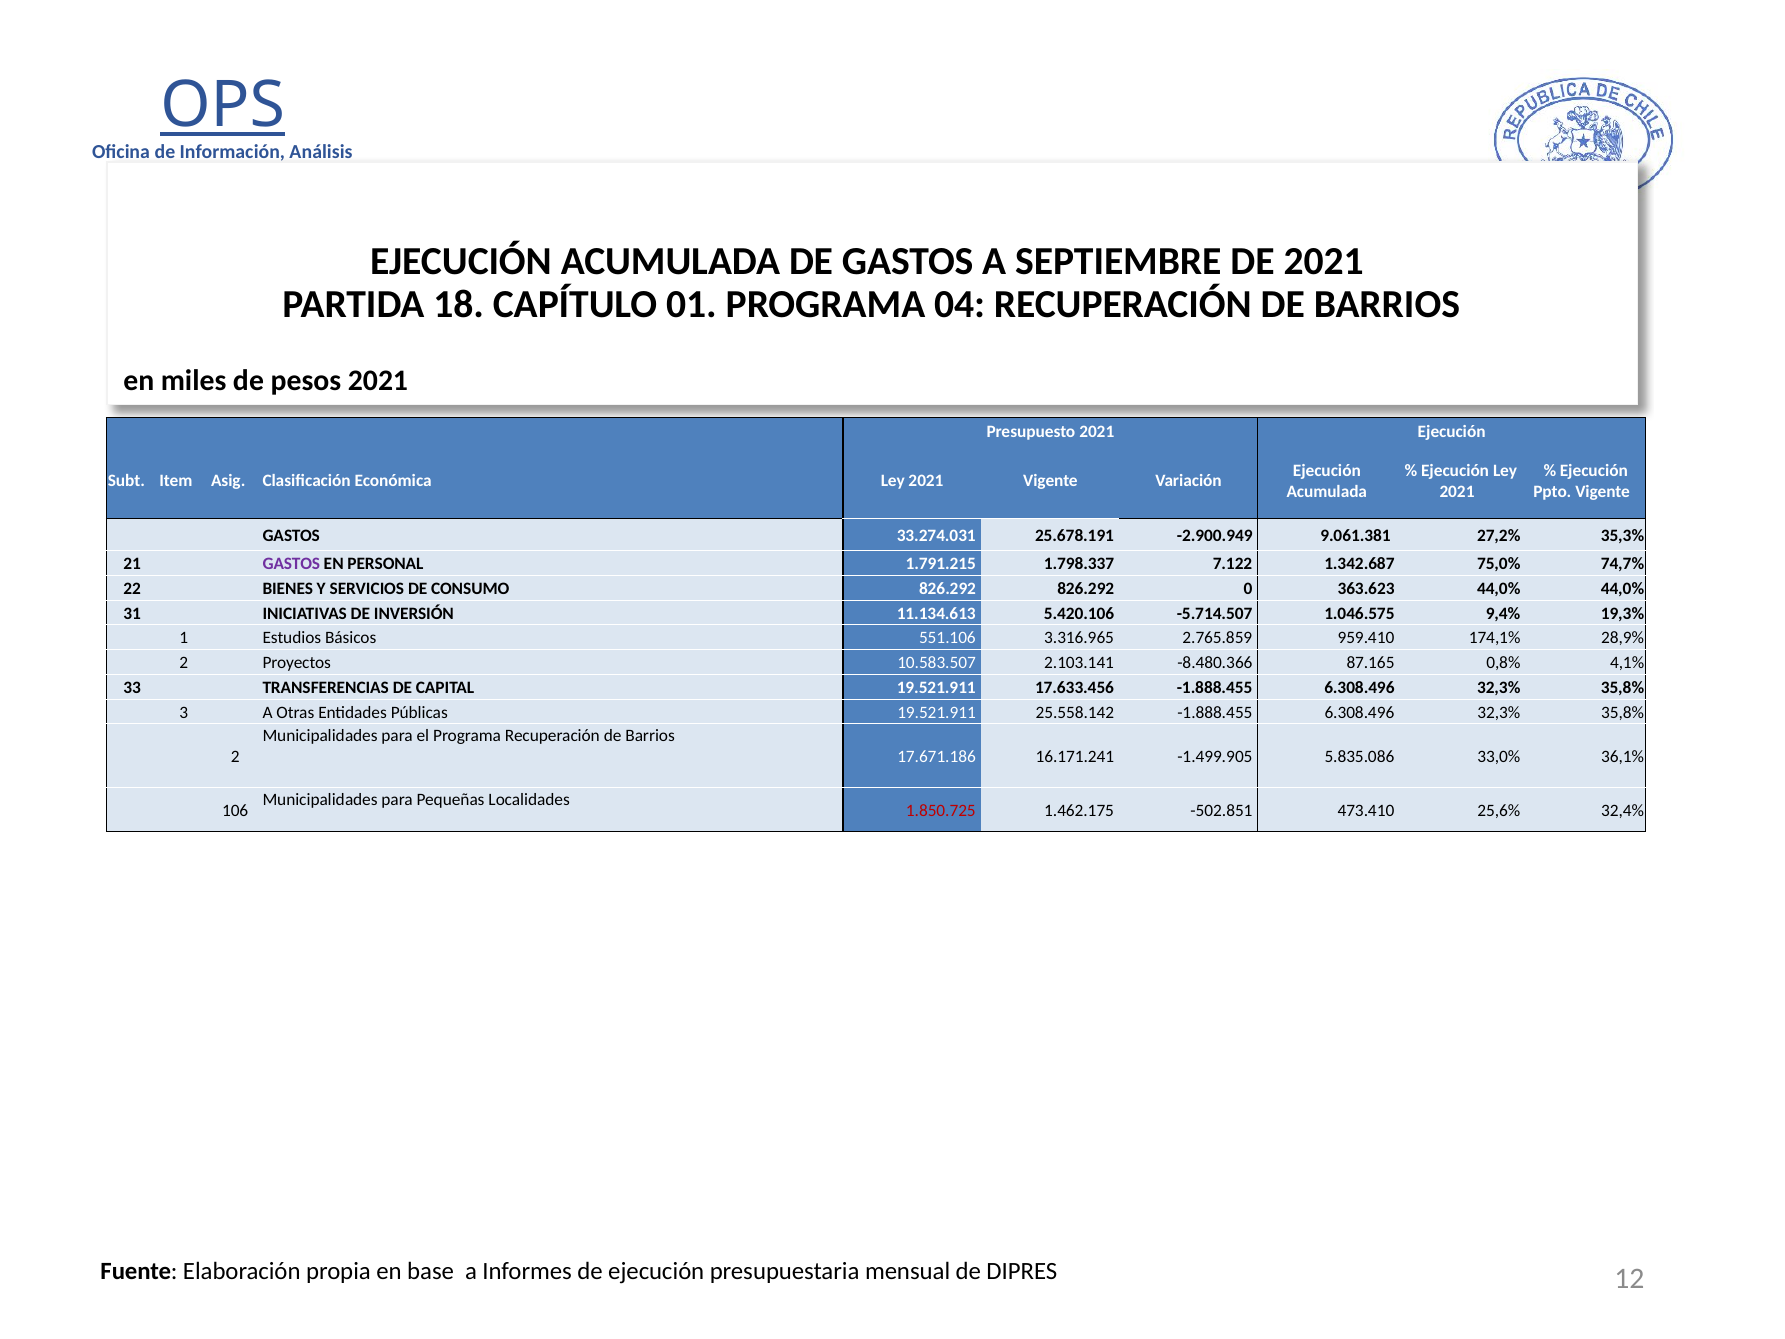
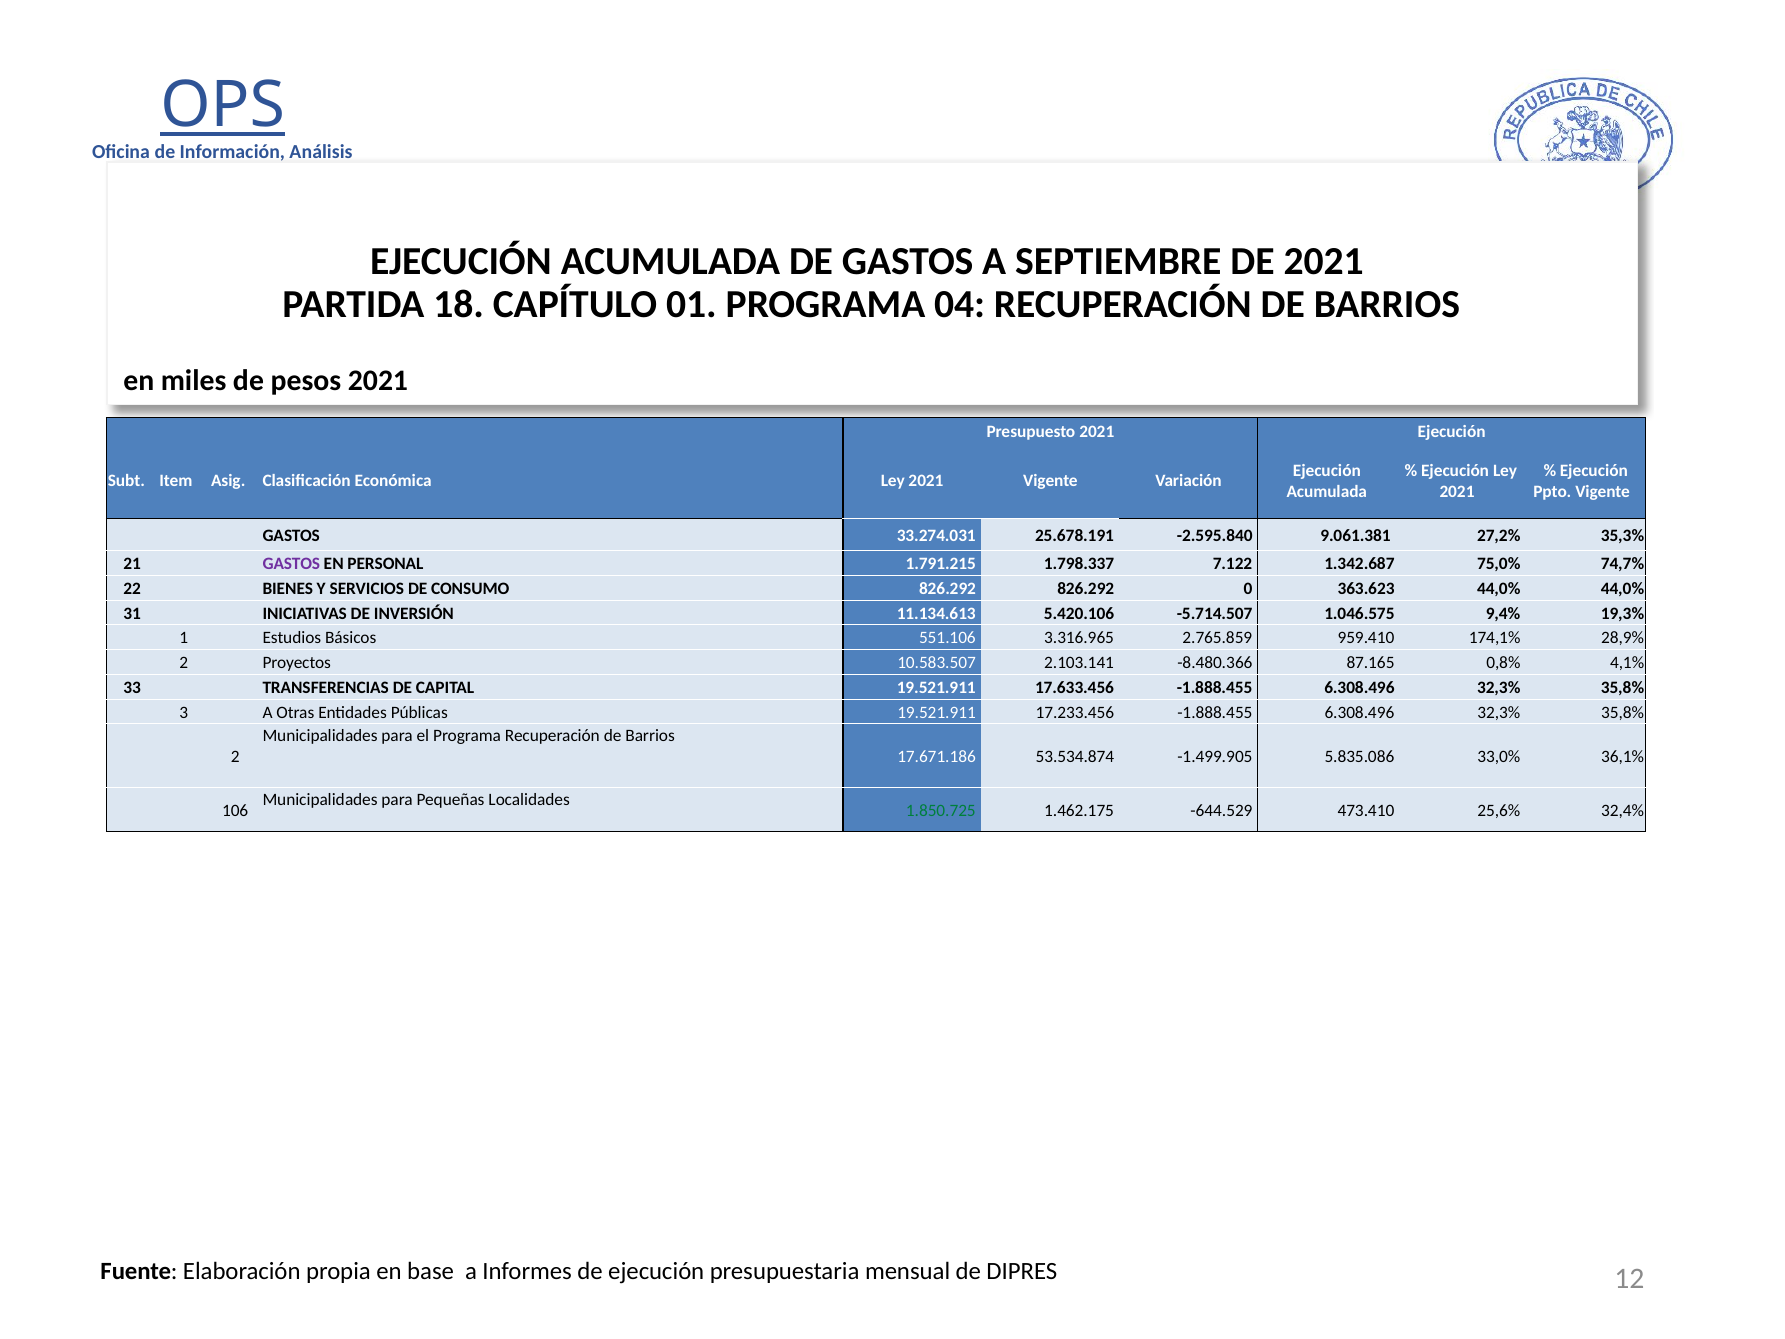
-2.900.949: -2.900.949 -> -2.595.840 (1215, 535)
25.558.142: 25.558.142 -> 17.233.456 (1075, 712)
16.171.241: 16.171.241 -> 53.534.874 (1075, 757)
1.850.725 colour: red -> green (941, 810)
-502.851: -502.851 -> -644.529 (1221, 810)
